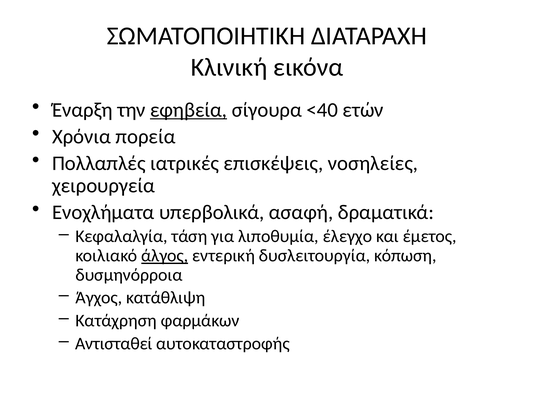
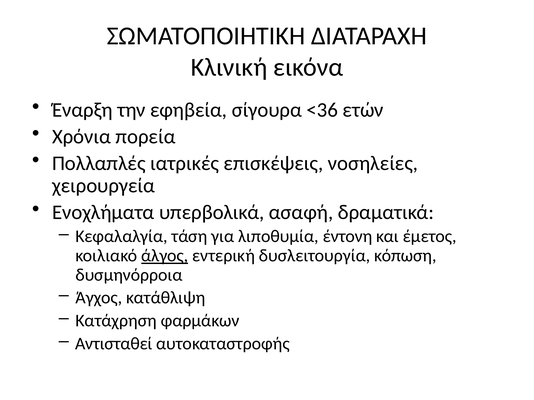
εφηβεία underline: present -> none (189, 110)
<40: <40 -> <36 (322, 110)
έλεγχο: έλεγχο -> έντονη (348, 237)
